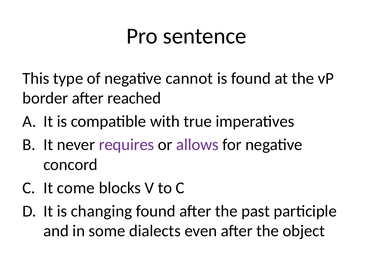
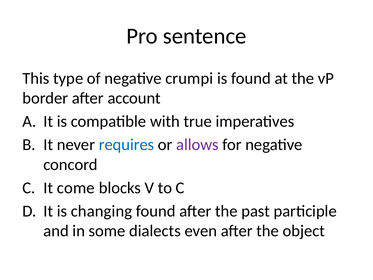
cannot: cannot -> crumpi (189, 78)
reached: reached -> account (134, 98)
requires colour: purple -> blue (126, 145)
